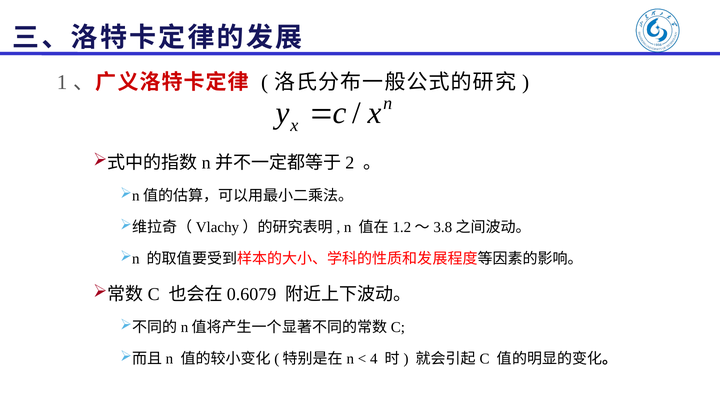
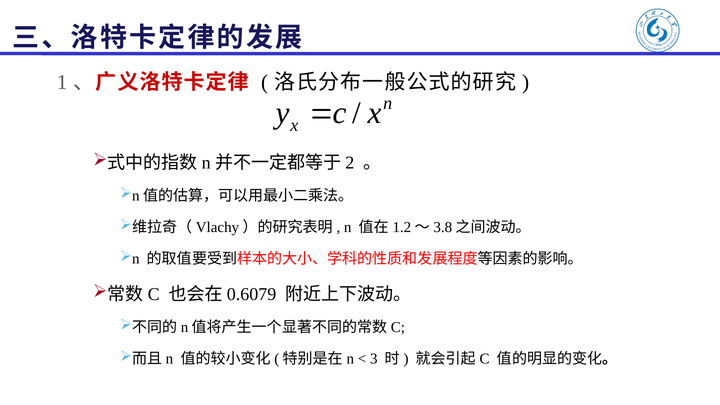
4: 4 -> 3 (374, 359)
